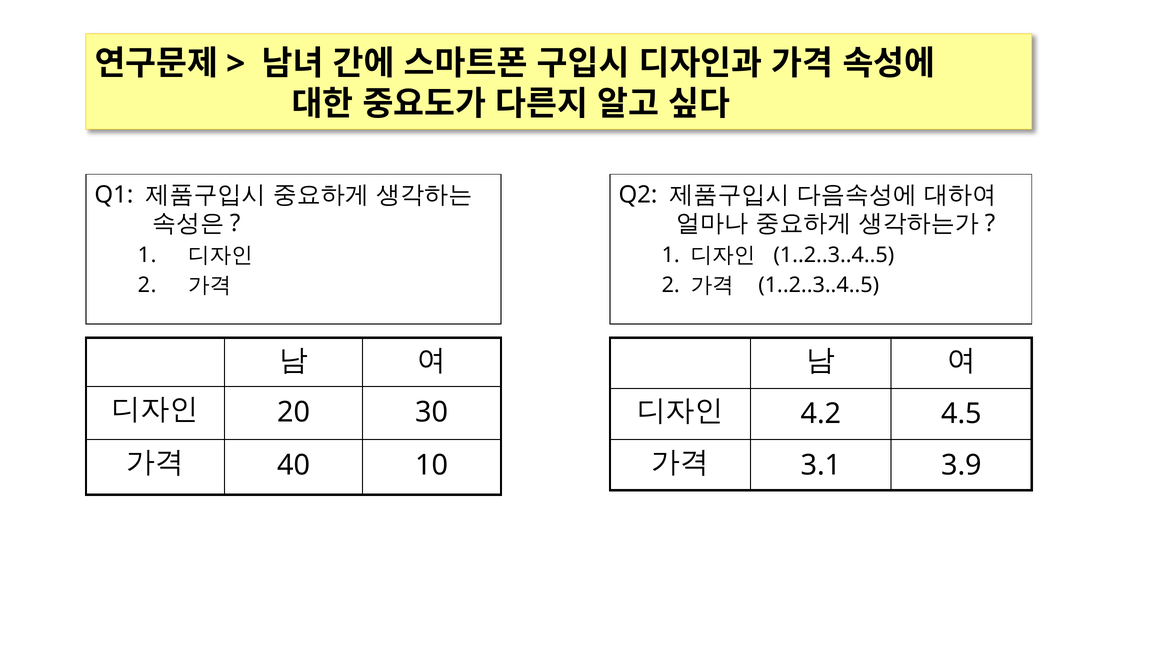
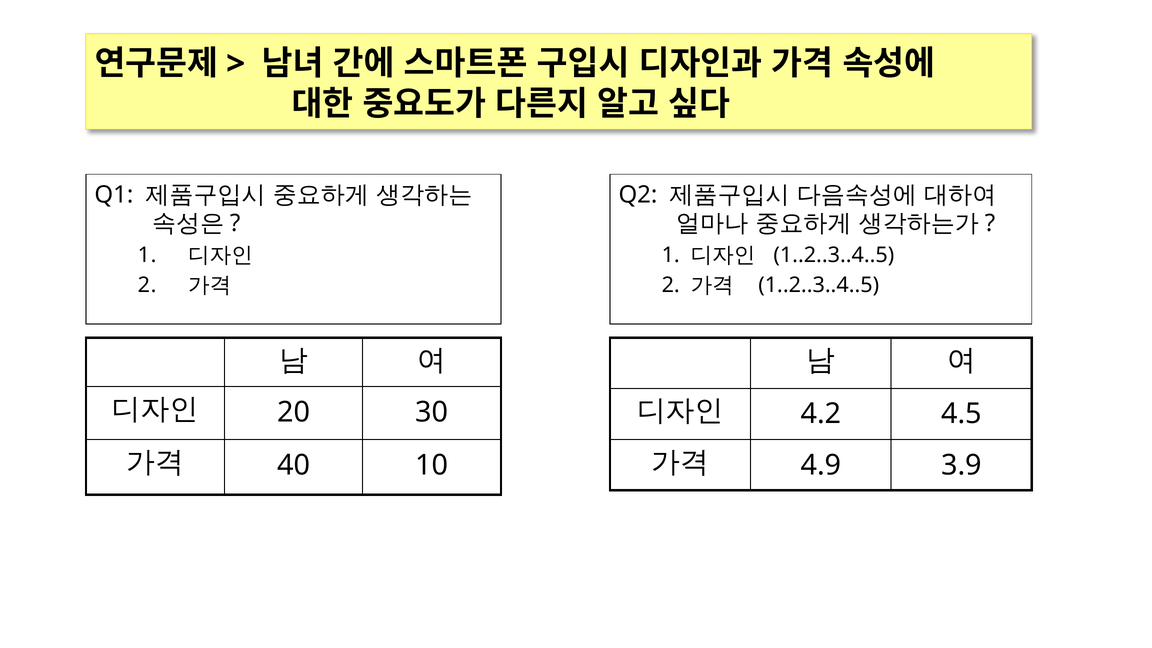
3.1: 3.1 -> 4.9 (821, 465)
